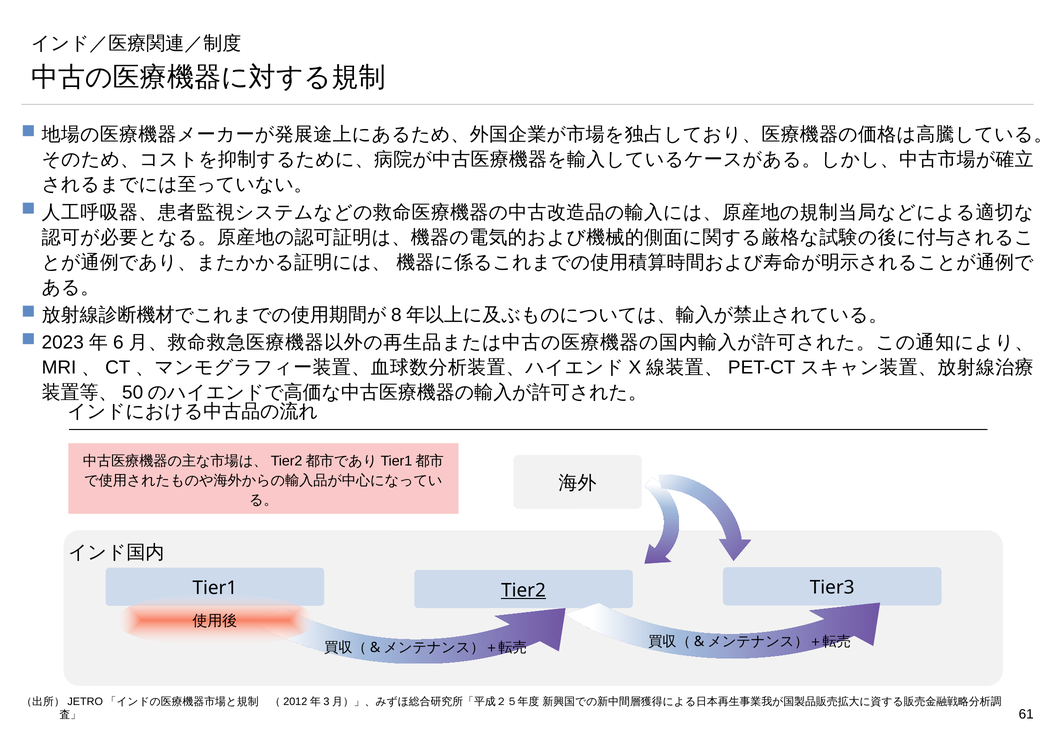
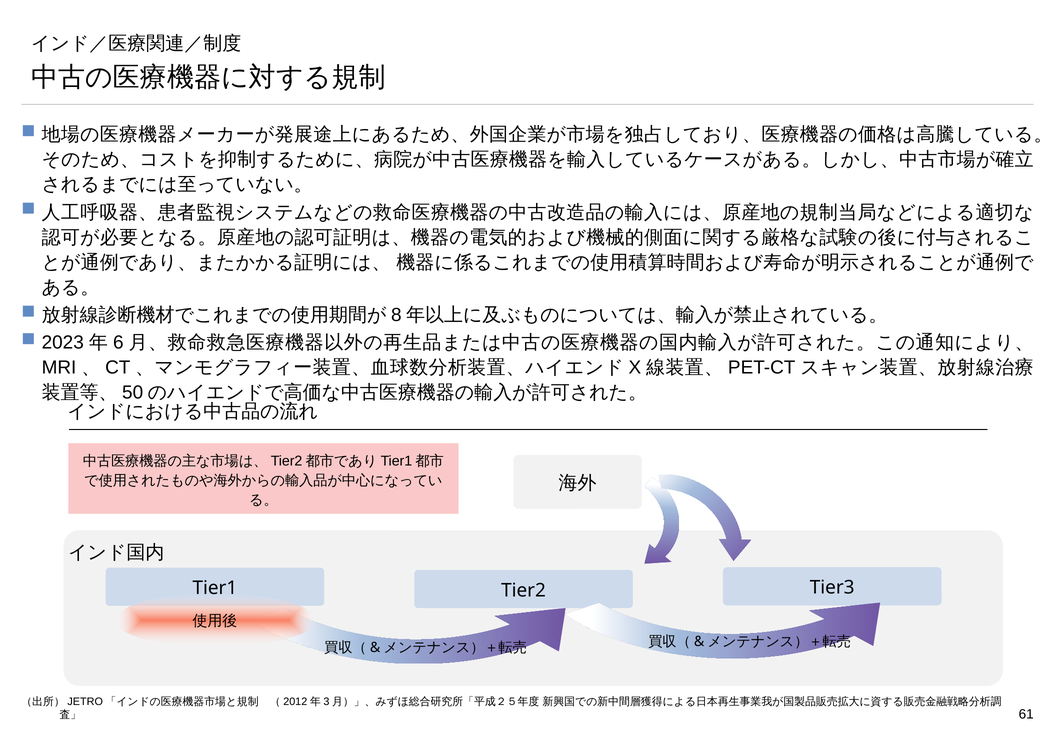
Tier2 underline: present -> none (524, 591)
